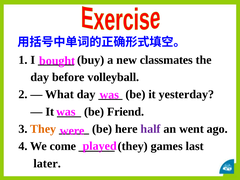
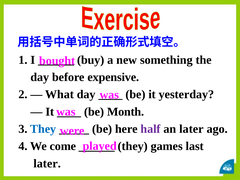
classmates: classmates -> something (166, 60)
volleyball: volleyball -> expensive (113, 77)
Friend: Friend -> Month (126, 112)
They colour: orange -> blue (43, 129)
an went: went -> later (191, 129)
